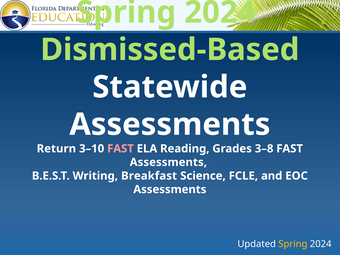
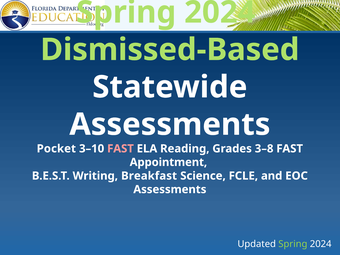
Return: Return -> Pocket (56, 149)
Assessments: Assessments -> Appointment (168, 162)
Spring colour: yellow -> light green (293, 244)
